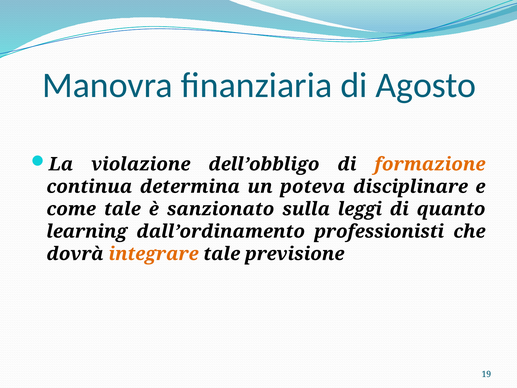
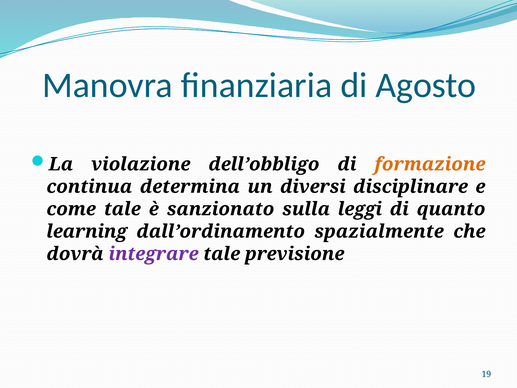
poteva: poteva -> diversi (313, 187)
professionisti: professionisti -> spazialmente (379, 231)
integrare colour: orange -> purple (154, 254)
